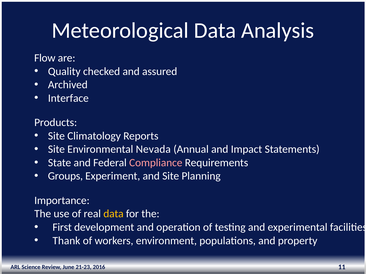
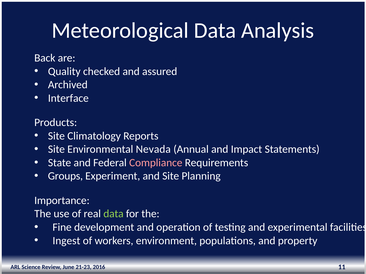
Flow: Flow -> Back (45, 58)
data colour: yellow -> light green (113, 214)
First: First -> Fine (62, 228)
Thank: Thank -> Ingest (66, 241)
